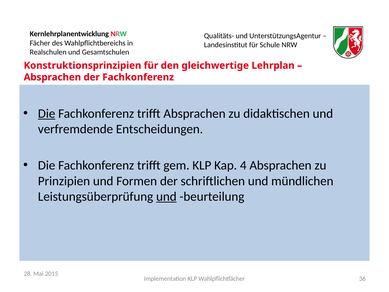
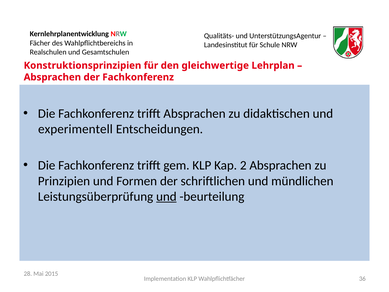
Die underline: present -> none (47, 113)
verfremdende: verfremdende -> experimentell (75, 129)
4: 4 -> 2 (243, 165)
